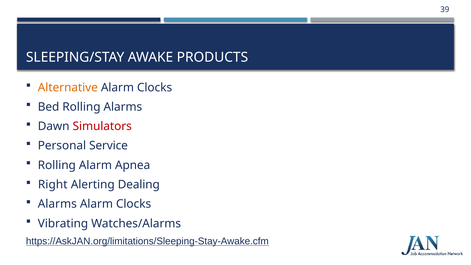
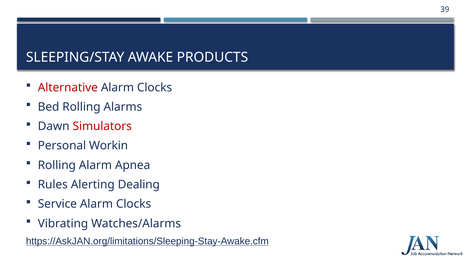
Alternative colour: orange -> red (68, 87)
Service: Service -> Workin (109, 146)
Right: Right -> Rules (53, 185)
Alarms: Alarms -> Service (57, 204)
